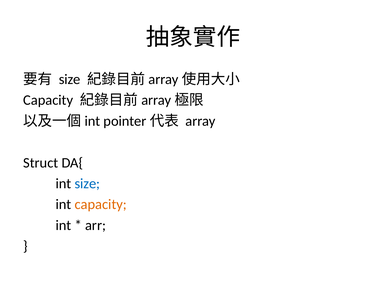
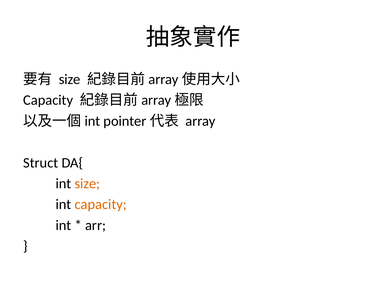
size colour: blue -> orange (87, 183)
